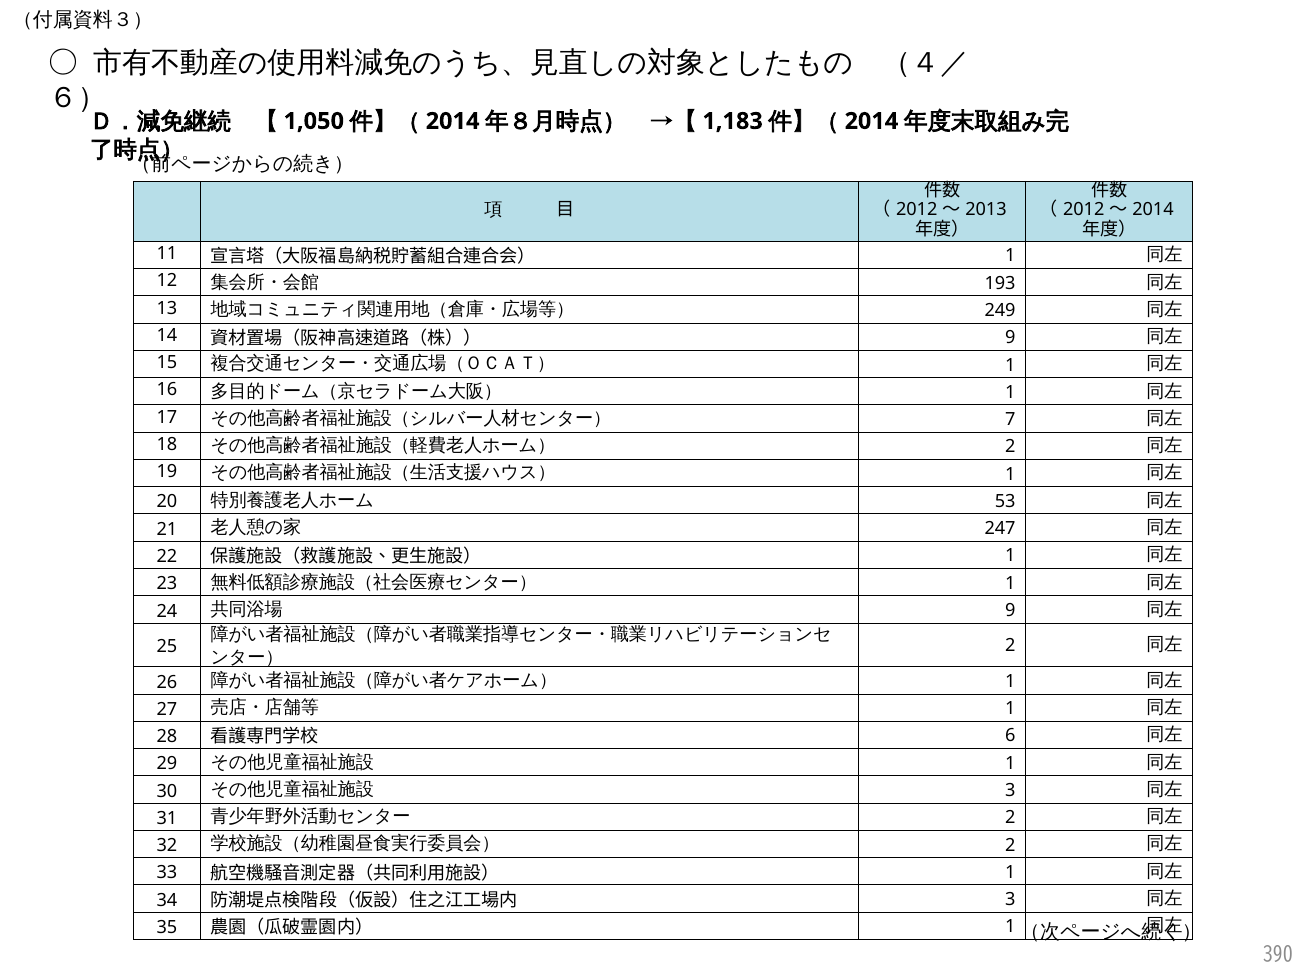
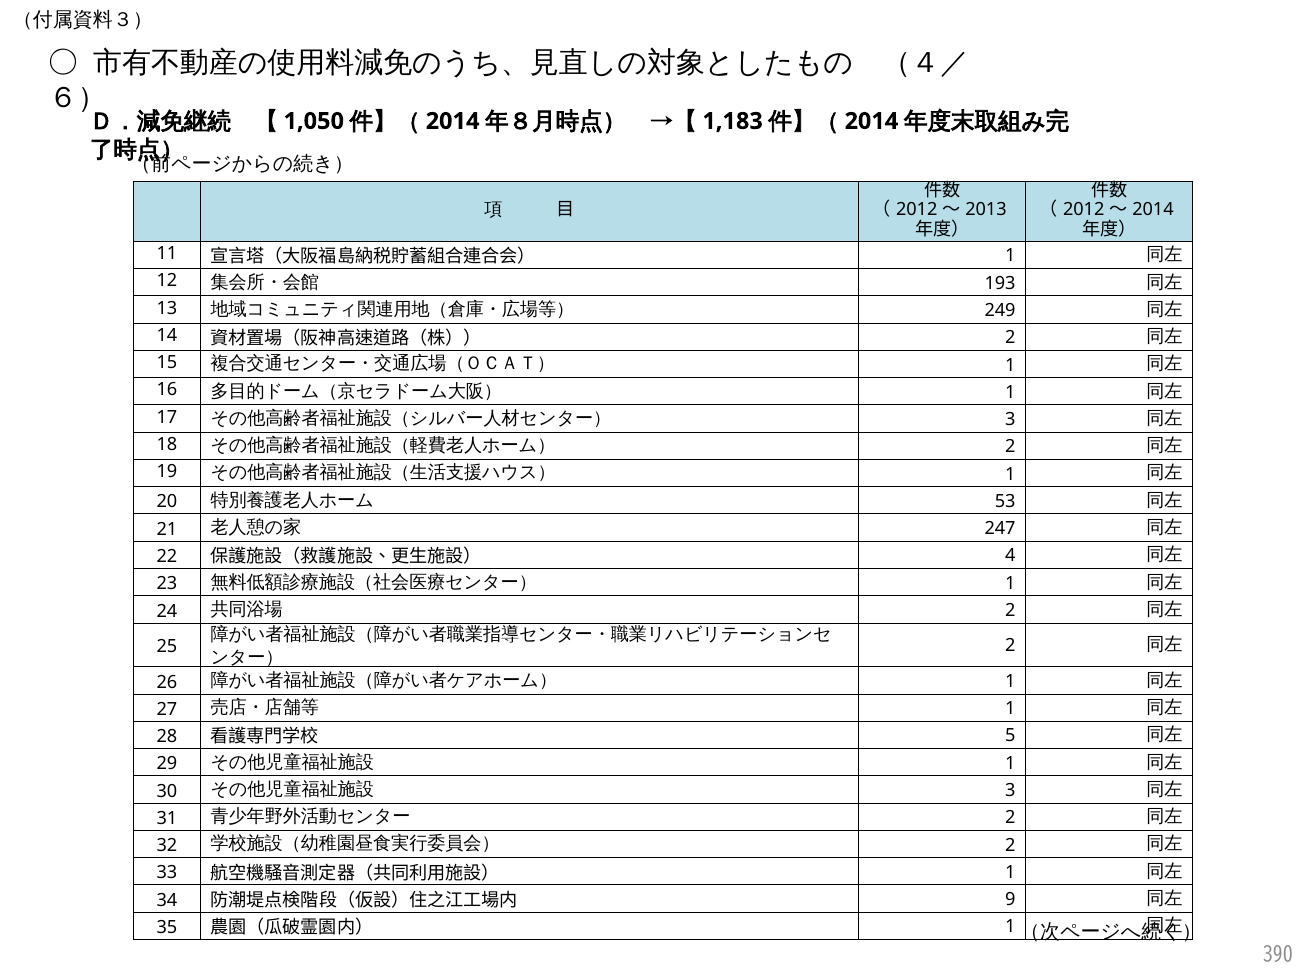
9: 9 -> 2 (1010, 338)
7: 7 -> 3 (1010, 419)
1: 1 -> 4 (1010, 556)
9: 9 -> 2 (1010, 610)
6: 6 -> 5 (1010, 736)
3: 3 -> 9 (1010, 899)
